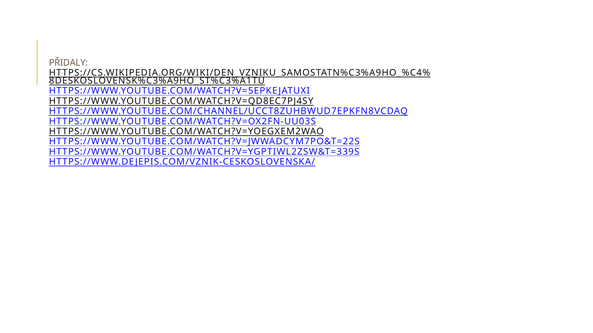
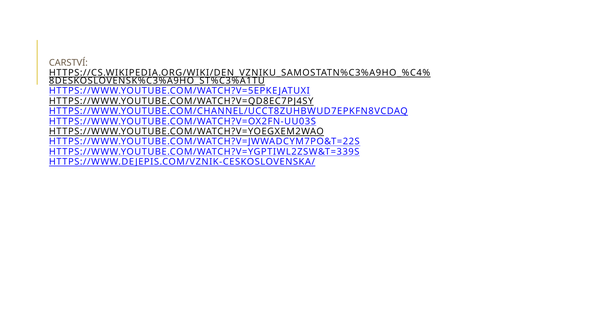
PŘIDALY: PŘIDALY -> CARSTVÍ (68, 63)
